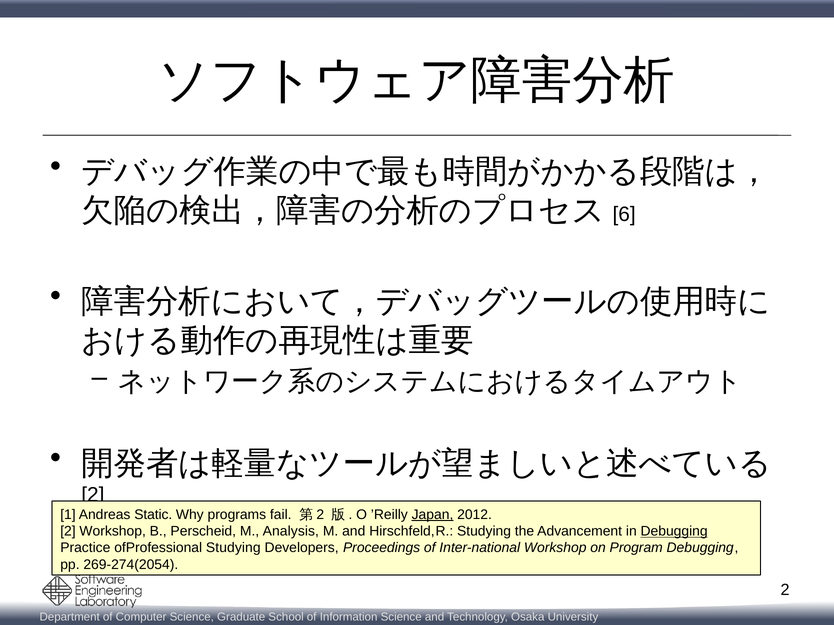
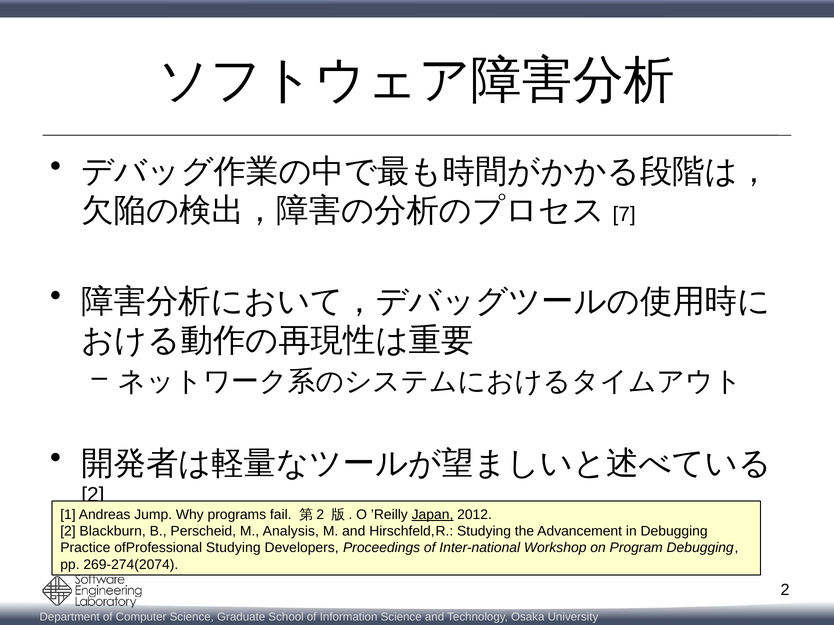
6: 6 -> 7 (624, 215)
Static: Static -> Jump (153, 515)
2 Workshop: Workshop -> Blackburn (113, 532)
Debugging underline: present -> none (674, 532)
269-274(2054: 269-274(2054 -> 269-274(2074 (131, 565)
